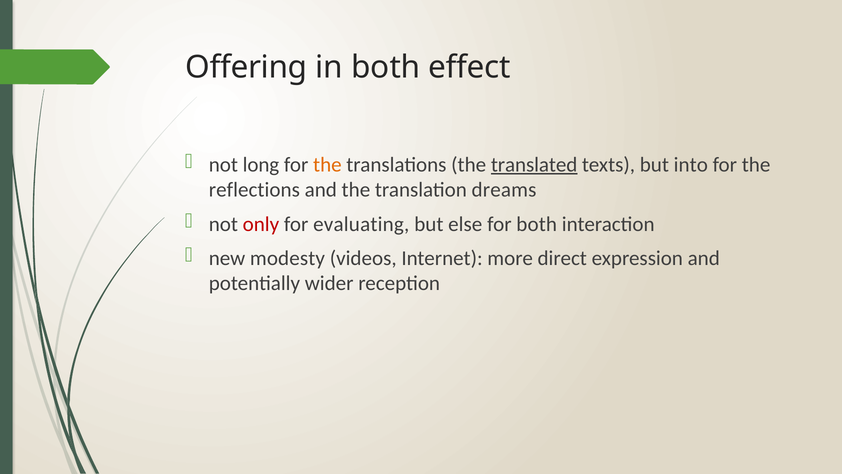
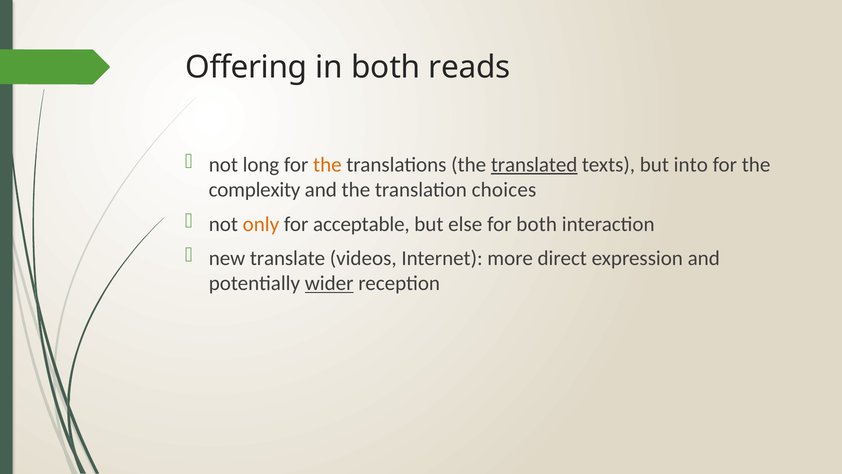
effect: effect -> reads (469, 67)
reflections: reflections -> complexity (255, 190)
dreams: dreams -> choices (504, 190)
only colour: red -> orange (261, 224)
evaluating: evaluating -> acceptable (361, 224)
modesty: modesty -> translate (288, 258)
wider underline: none -> present (329, 283)
